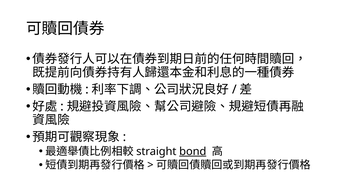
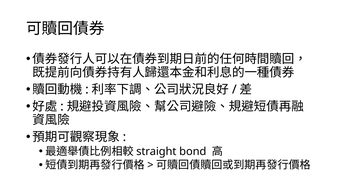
bond underline: present -> none (193, 152)
